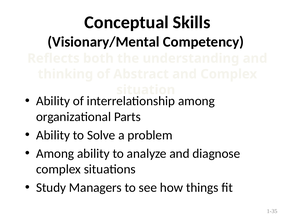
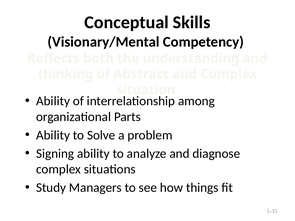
Among: Among -> Signing (55, 154)
